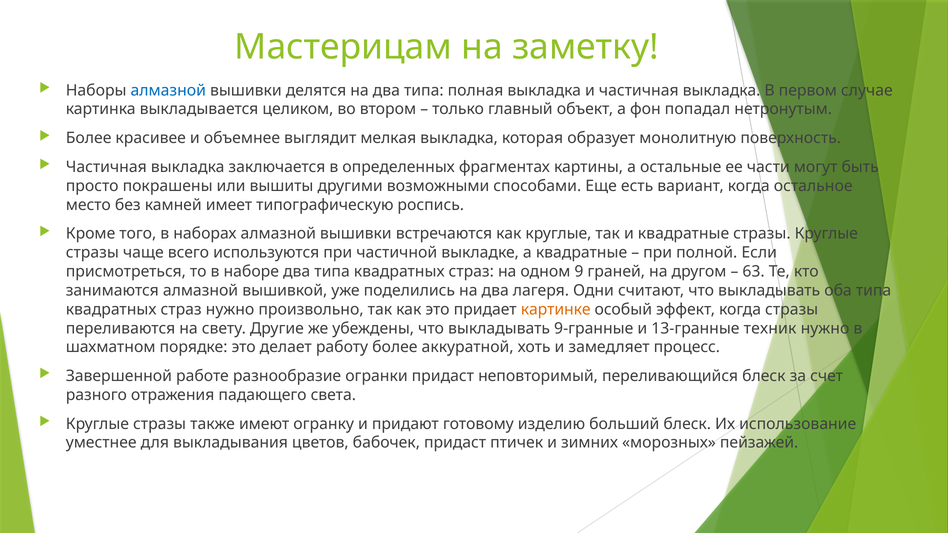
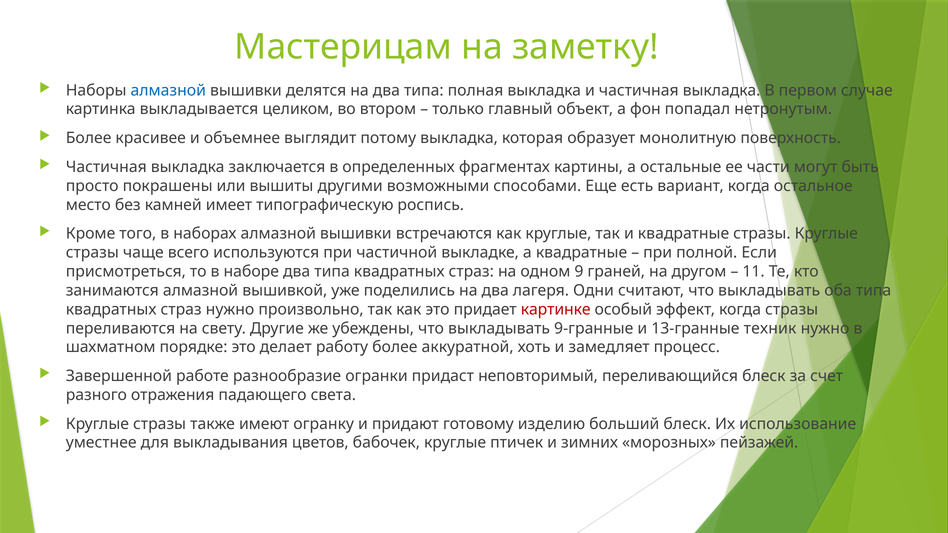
мелкая: мелкая -> потому (388, 138)
63: 63 -> 11 (754, 272)
картинке colour: orange -> red (556, 310)
бабочек придаст: придаст -> круглые (455, 443)
